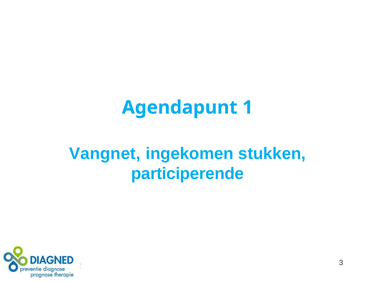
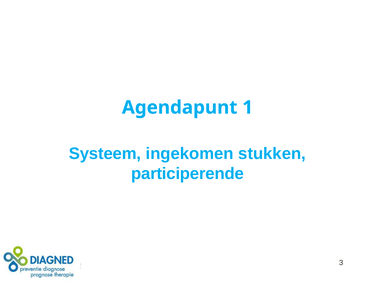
Vangnet: Vangnet -> Systeem (105, 154)
